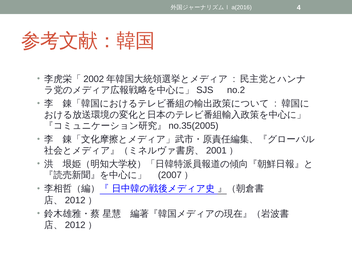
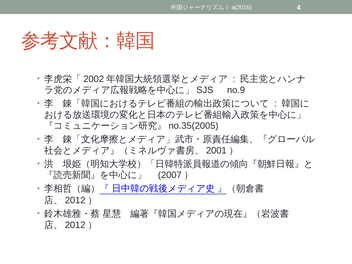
no.2: no.2 -> no.9 (236, 90)
